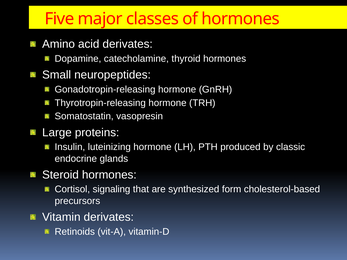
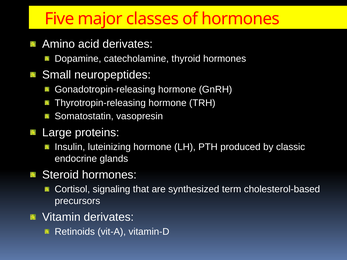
form: form -> term (232, 189)
